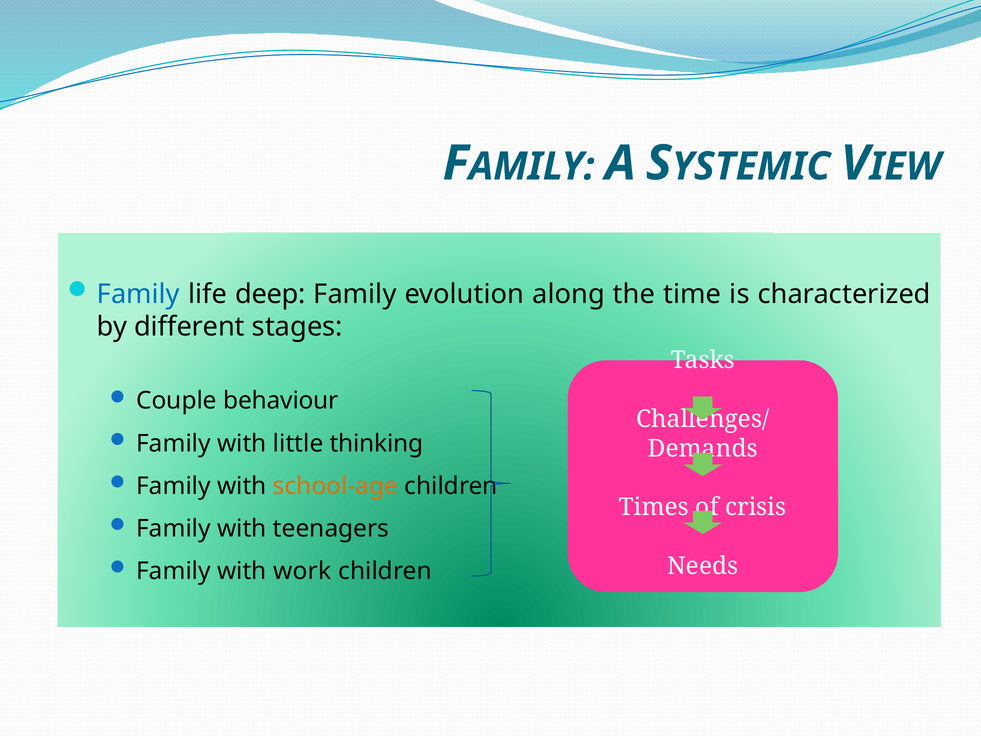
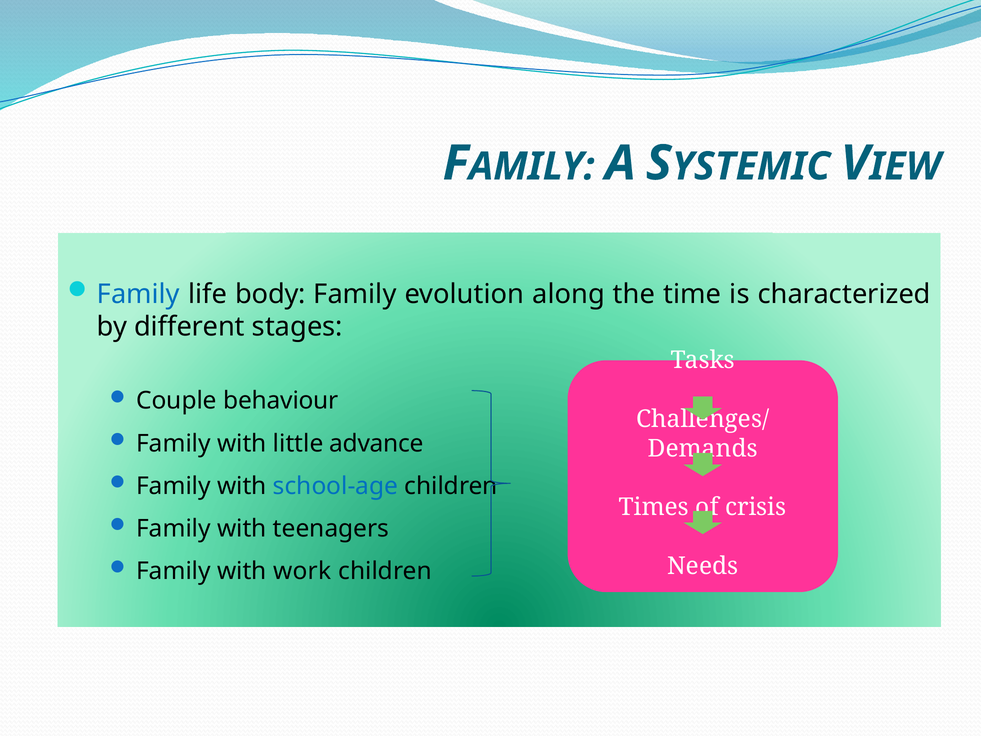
deep: deep -> body (270, 294)
thinking: thinking -> advance (376, 443)
school-age colour: orange -> blue (336, 486)
